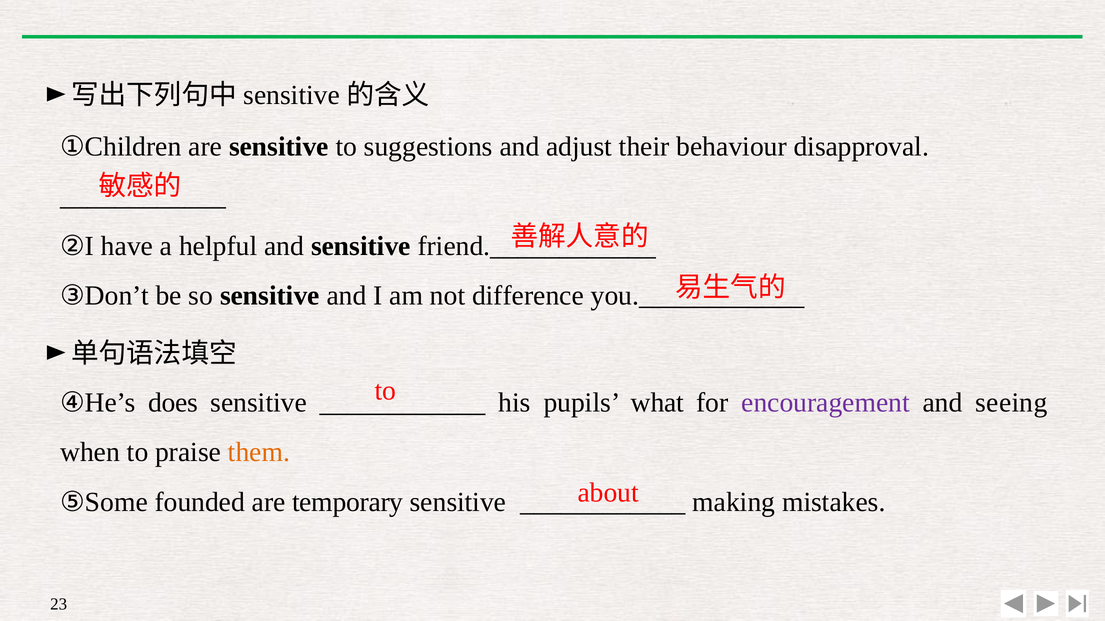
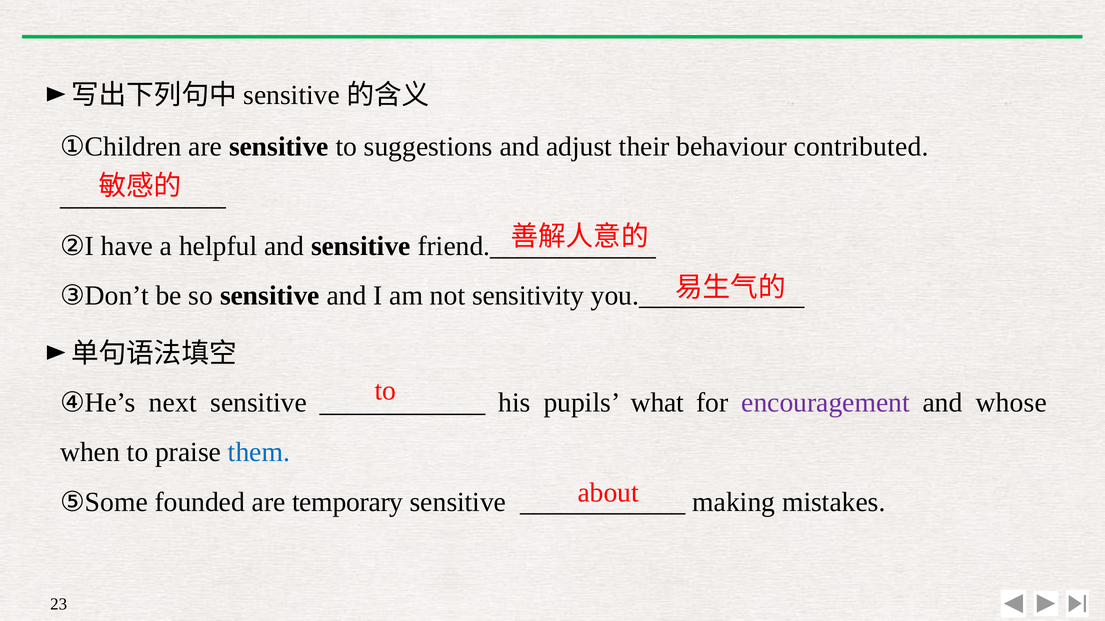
disapproval: disapproval -> contributed (861, 147)
difference: difference -> sensitivity (528, 296)
does: does -> next (173, 403)
seeing: seeing -> whose (1011, 403)
them colour: orange -> blue (259, 453)
